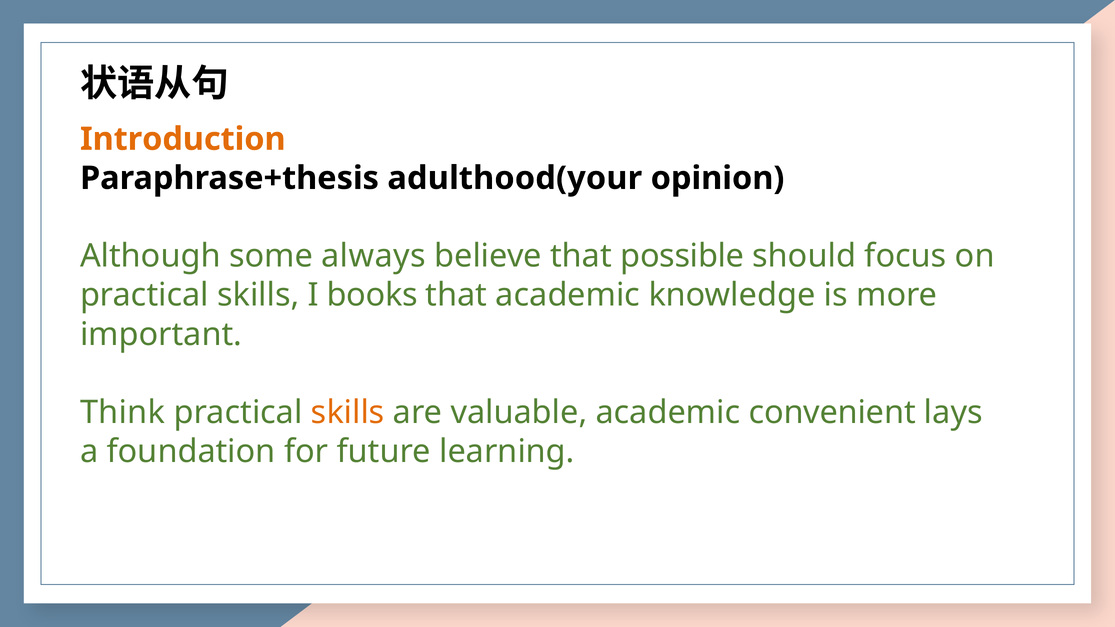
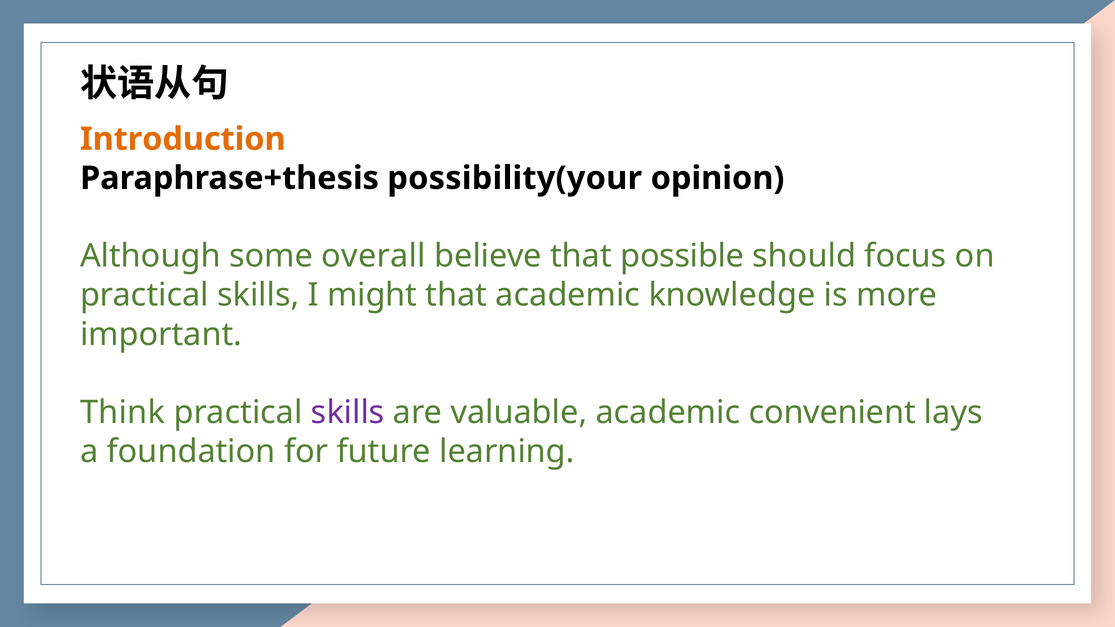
adulthood(your: adulthood(your -> possibility(your (515, 178)
always: always -> overall (374, 256)
books: books -> might (372, 295)
skills colour: orange -> purple (348, 412)
